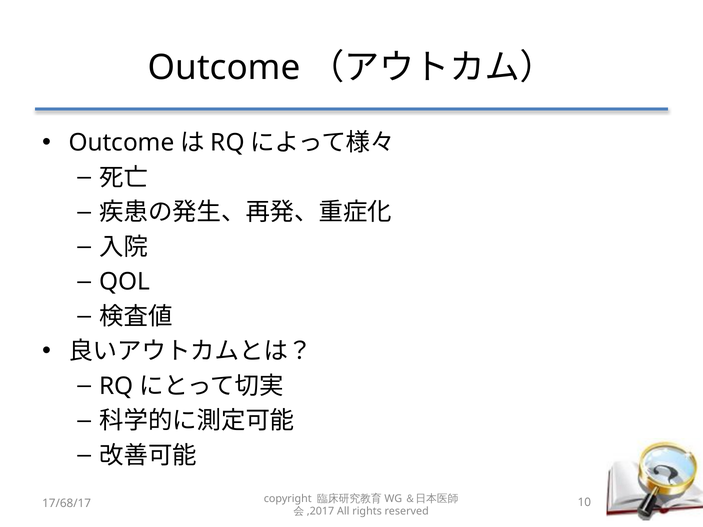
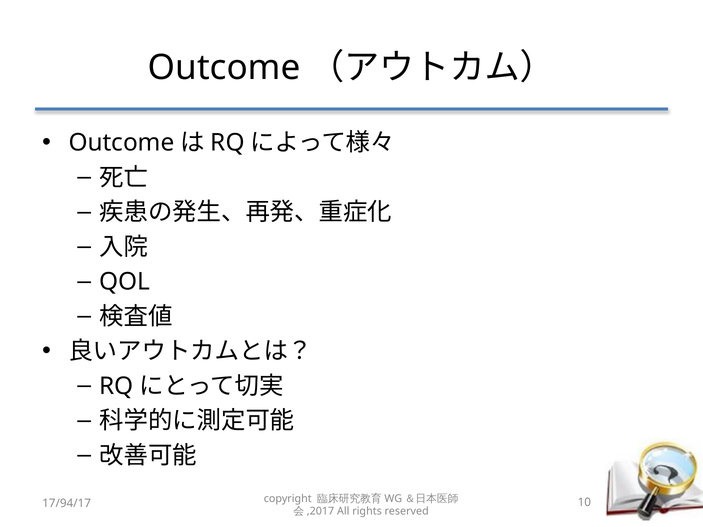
17/68/17: 17/68/17 -> 17/94/17 (67, 504)
